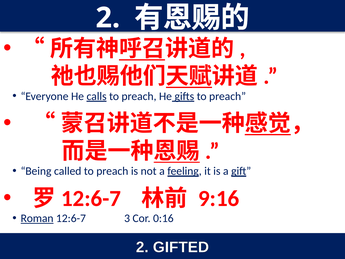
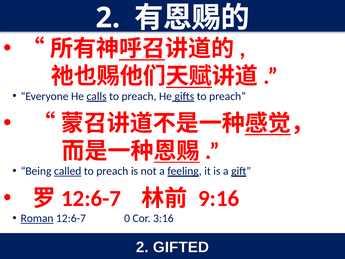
called underline: none -> present (68, 171)
3: 3 -> 0 (127, 218)
0:16: 0:16 -> 3:16 (163, 218)
